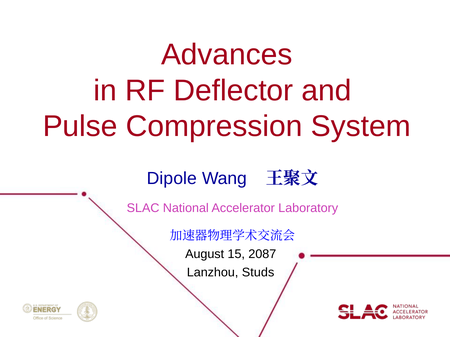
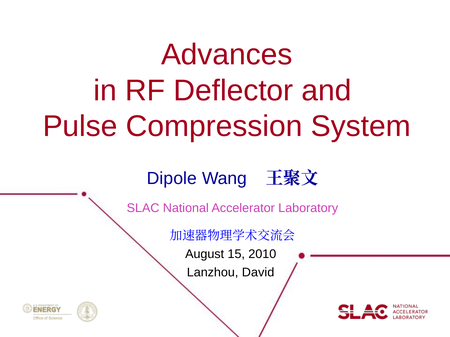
2087: 2087 -> 2010 (262, 254)
Studs: Studs -> David (258, 273)
